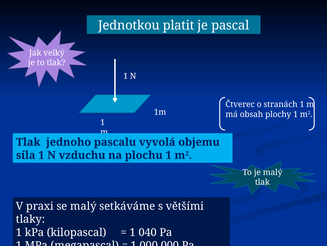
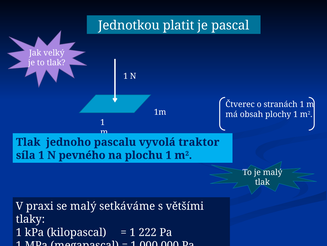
objemu: objemu -> traktor (199, 142)
vzduchu: vzduchu -> pevného (82, 155)
040: 040 -> 222 (148, 232)
